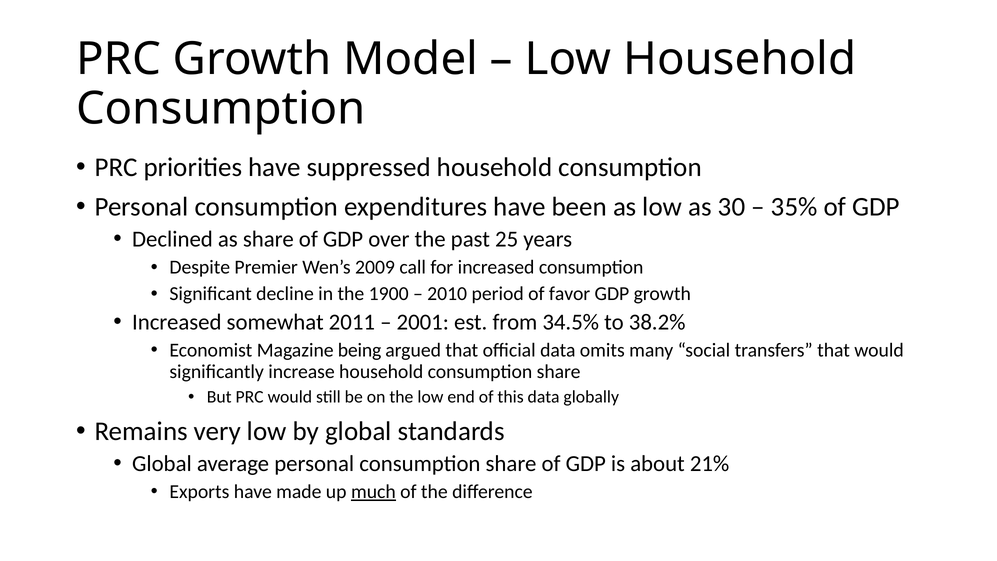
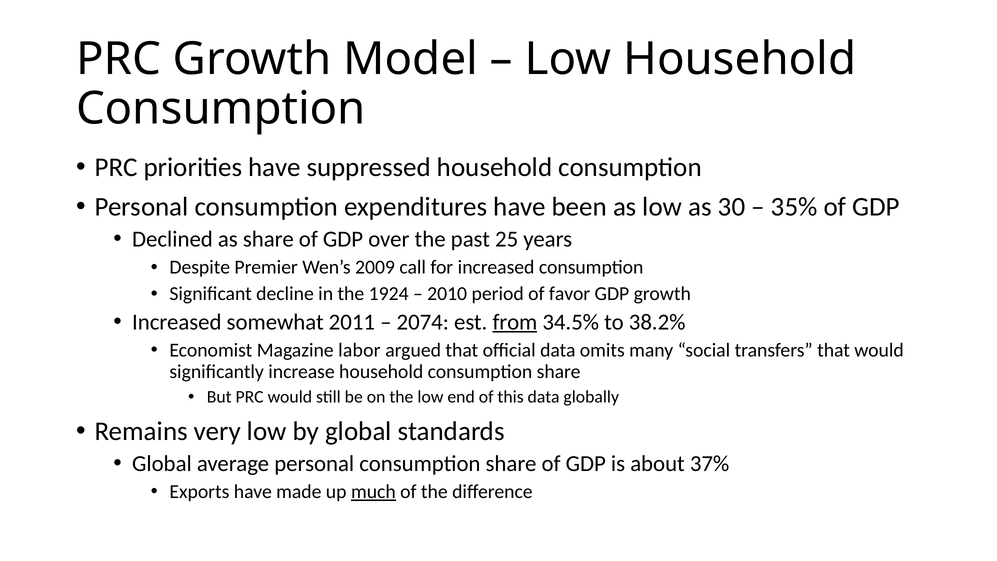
1900: 1900 -> 1924 (389, 294)
2001: 2001 -> 2074 (423, 322)
from underline: none -> present (515, 322)
being: being -> labor (359, 350)
21%: 21% -> 37% (710, 463)
